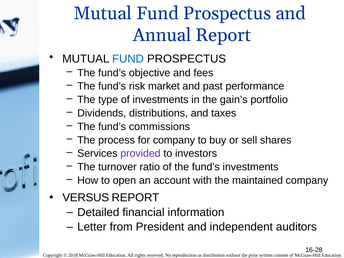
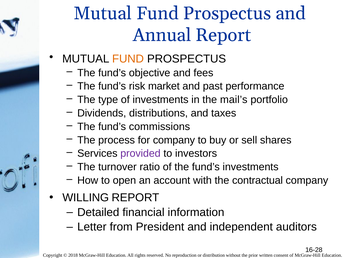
FUND colour: blue -> orange (128, 59)
gain’s: gain’s -> mail’s (234, 100)
maintained: maintained -> contractual (258, 180)
VERSUS: VERSUS -> WILLING (86, 198)
